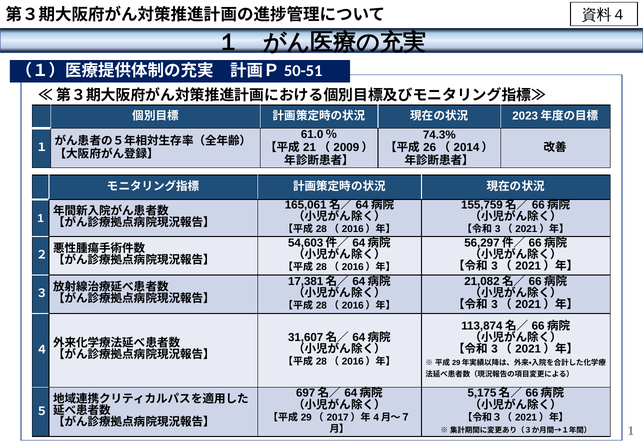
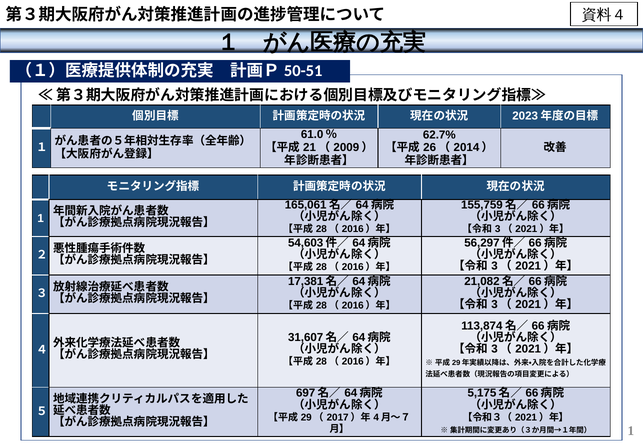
74.3%: 74.3% -> 62.7% (439, 135)
